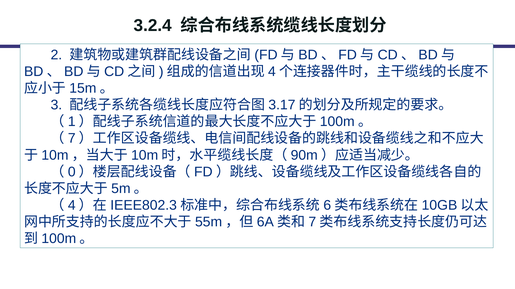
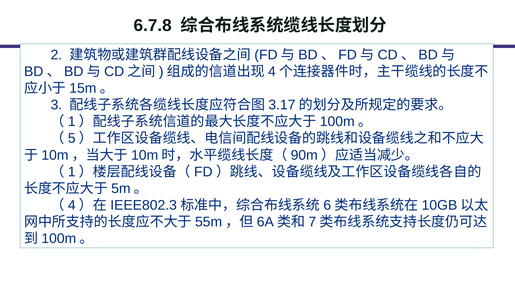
3.2.4: 3.2.4 -> 6.7.8 (153, 25)
7: 7 -> 5 (72, 139)
0: 0 -> 1 (72, 172)
